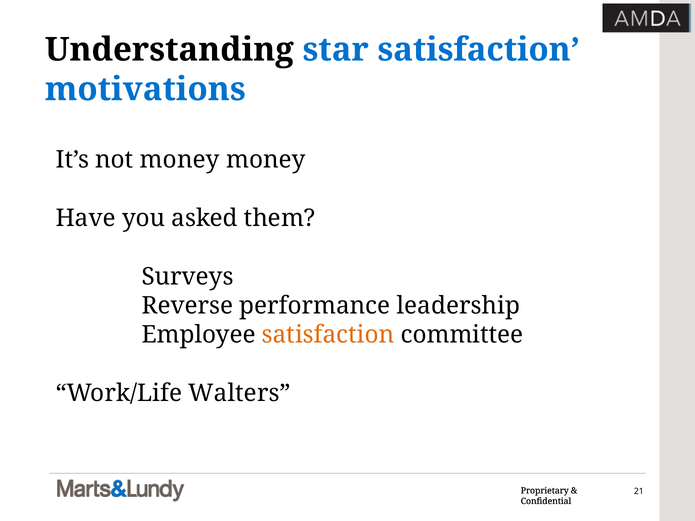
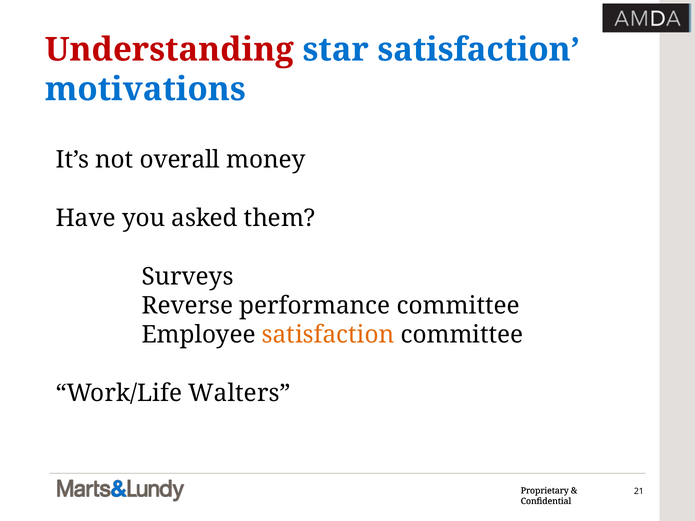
Understanding colour: black -> red (169, 50)
not money: money -> overall (180, 160)
performance leadership: leadership -> committee (458, 306)
